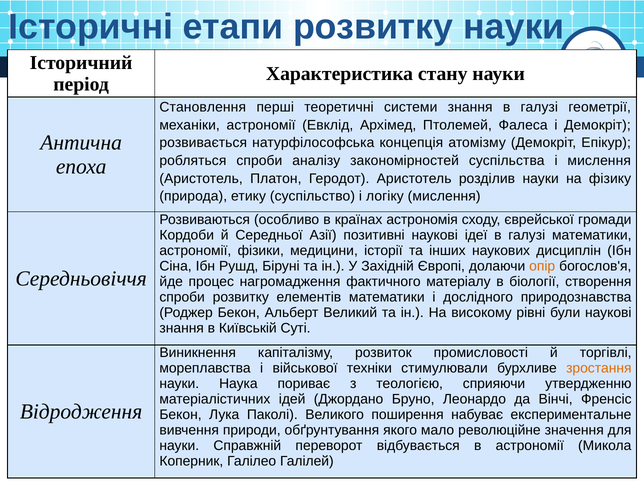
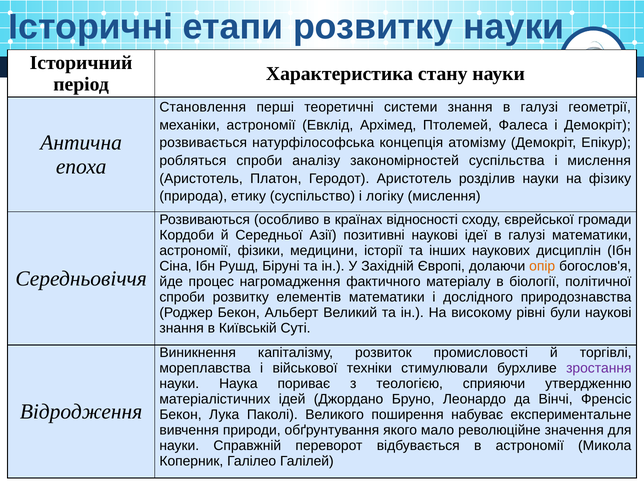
астрономія: астрономія -> відносності (422, 220)
створення: створення -> політичної (598, 282)
зростання colour: orange -> purple (599, 368)
